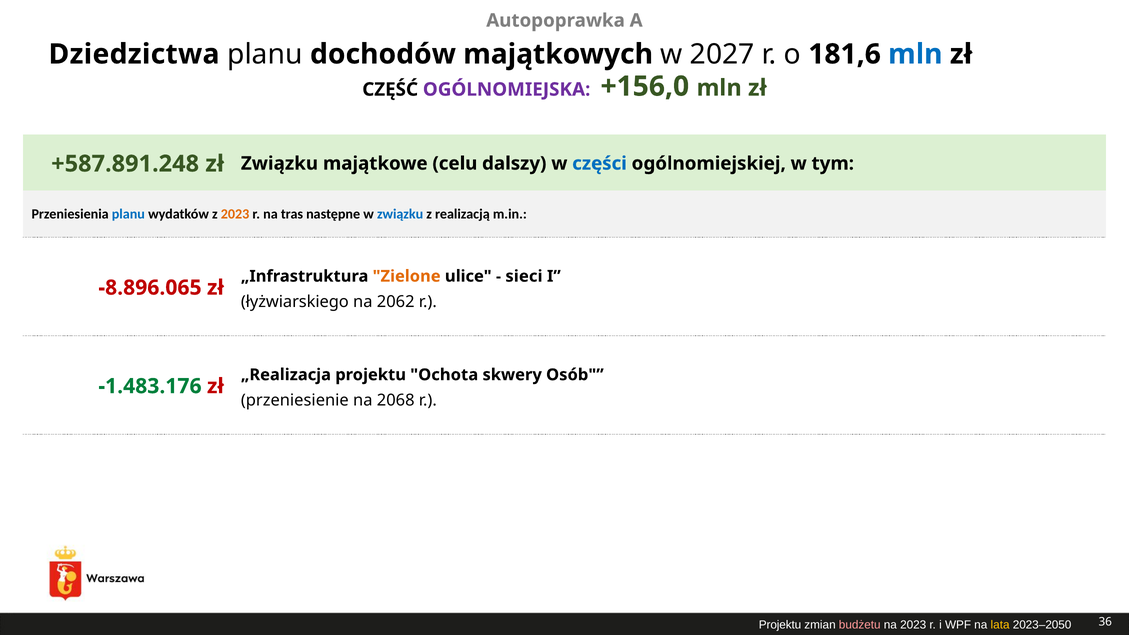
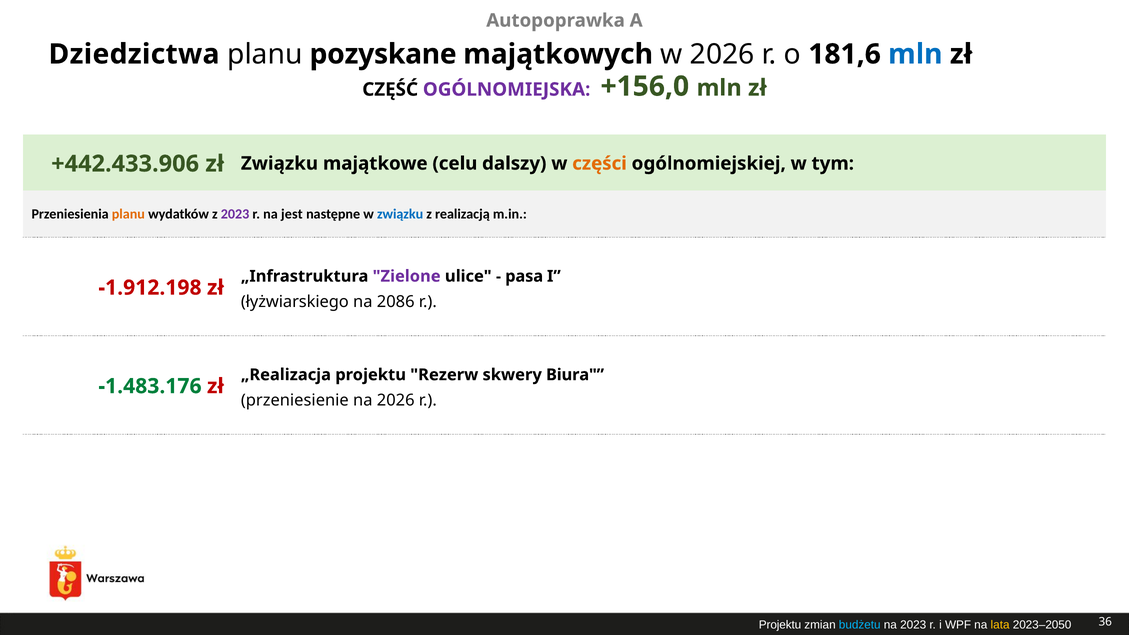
dochodów: dochodów -> pozyskane (383, 54)
w 2027: 2027 -> 2026 (722, 54)
+587.891.248: +587.891.248 -> +442.433.906 (125, 164)
części colour: blue -> orange (600, 163)
planu colour: blue -> orange (128, 214)
2023 colour: orange -> purple (235, 214)
tras: tras -> jest (292, 214)
Zielone colour: orange -> purple (407, 276)
sieci: sieci -> pasa (524, 276)
-8.896.065: -8.896.065 -> -1.912.198 (150, 288)
2062: 2062 -> 2086 (396, 302)
Ochota: Ochota -> Rezerw (444, 375)
Osób: Osób -> Biura (575, 375)
na 2068: 2068 -> 2026 (396, 400)
budżetu colour: pink -> light blue (860, 625)
